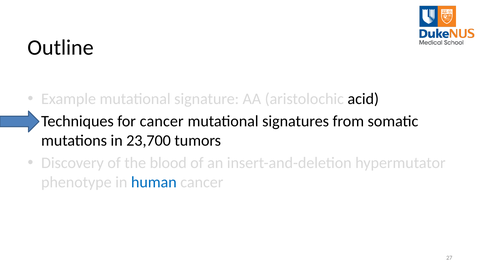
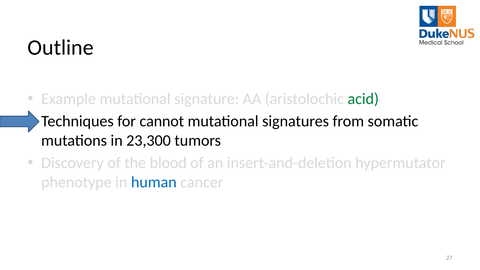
acid colour: black -> green (363, 99)
for cancer: cancer -> cannot (162, 121)
23,700: 23,700 -> 23,300 (149, 141)
